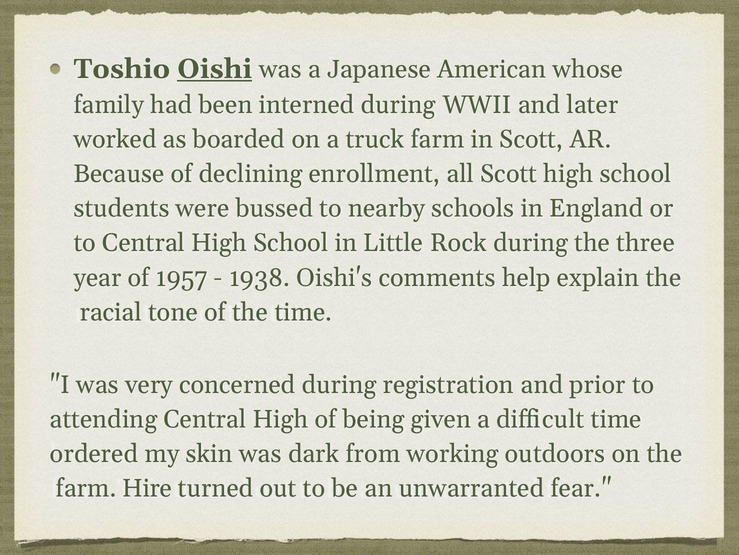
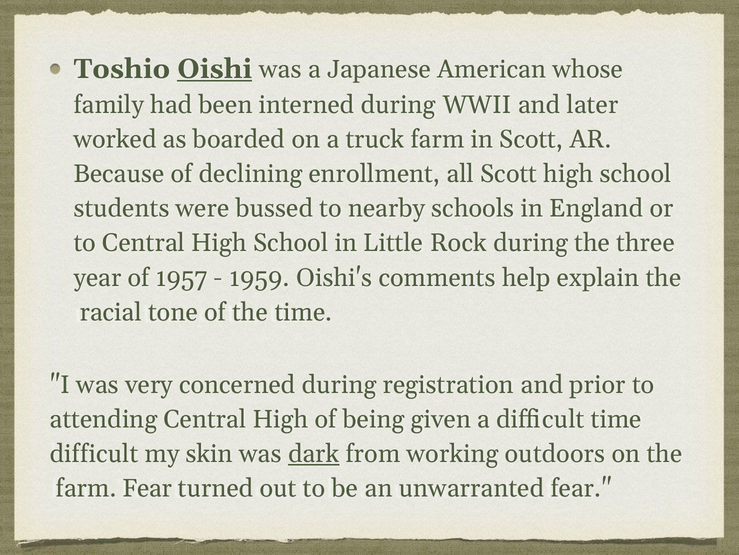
1938: 1938 -> 1959 (259, 277)
ordered: ordered -> difficult (94, 453)
dark underline: none -> present (314, 453)
farm Hire: Hire -> Fear (147, 488)
